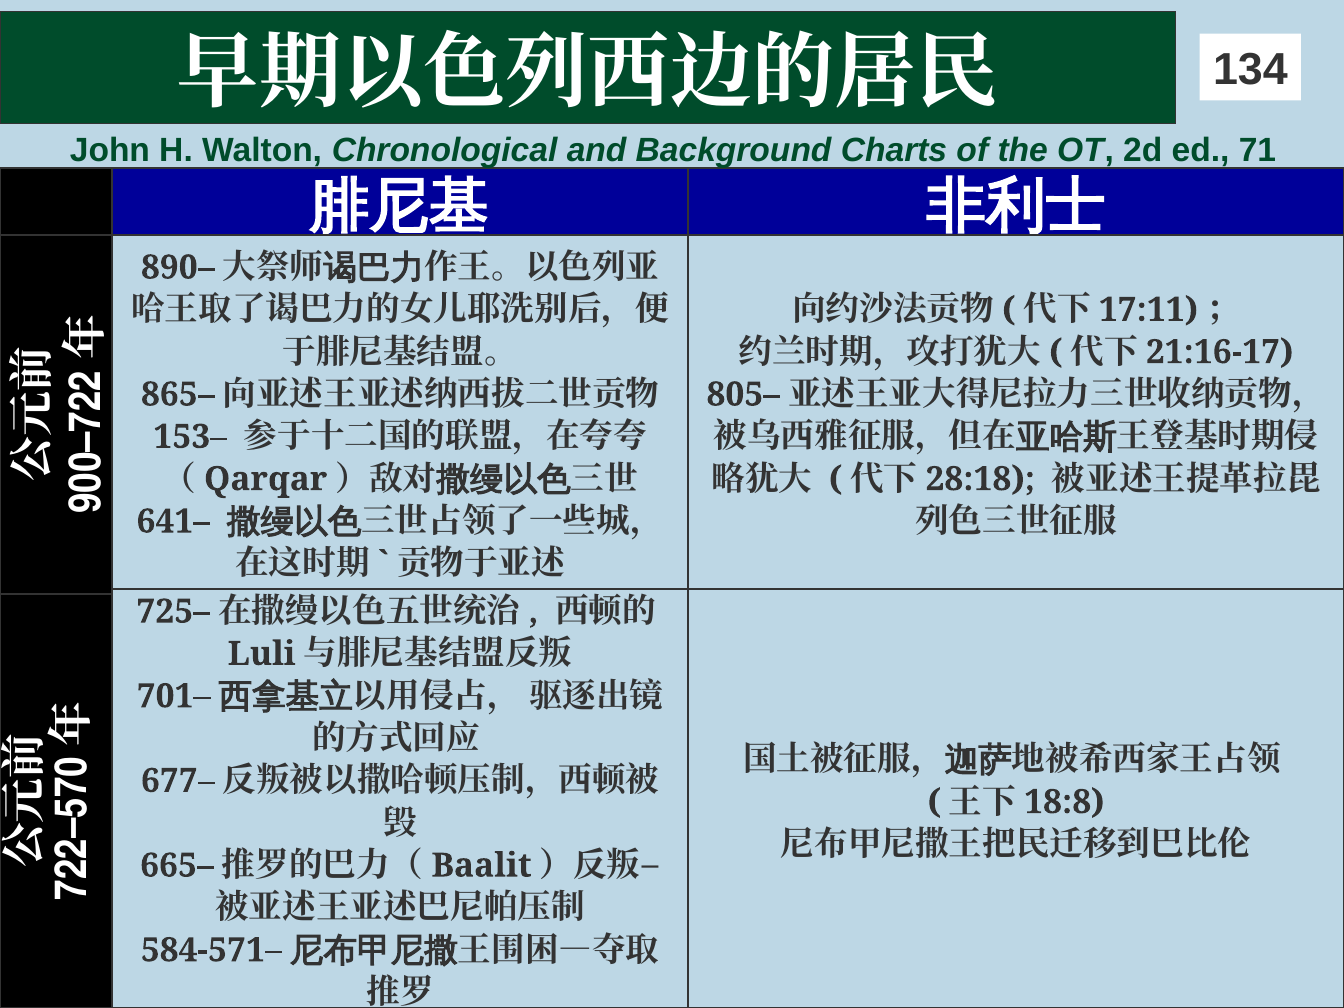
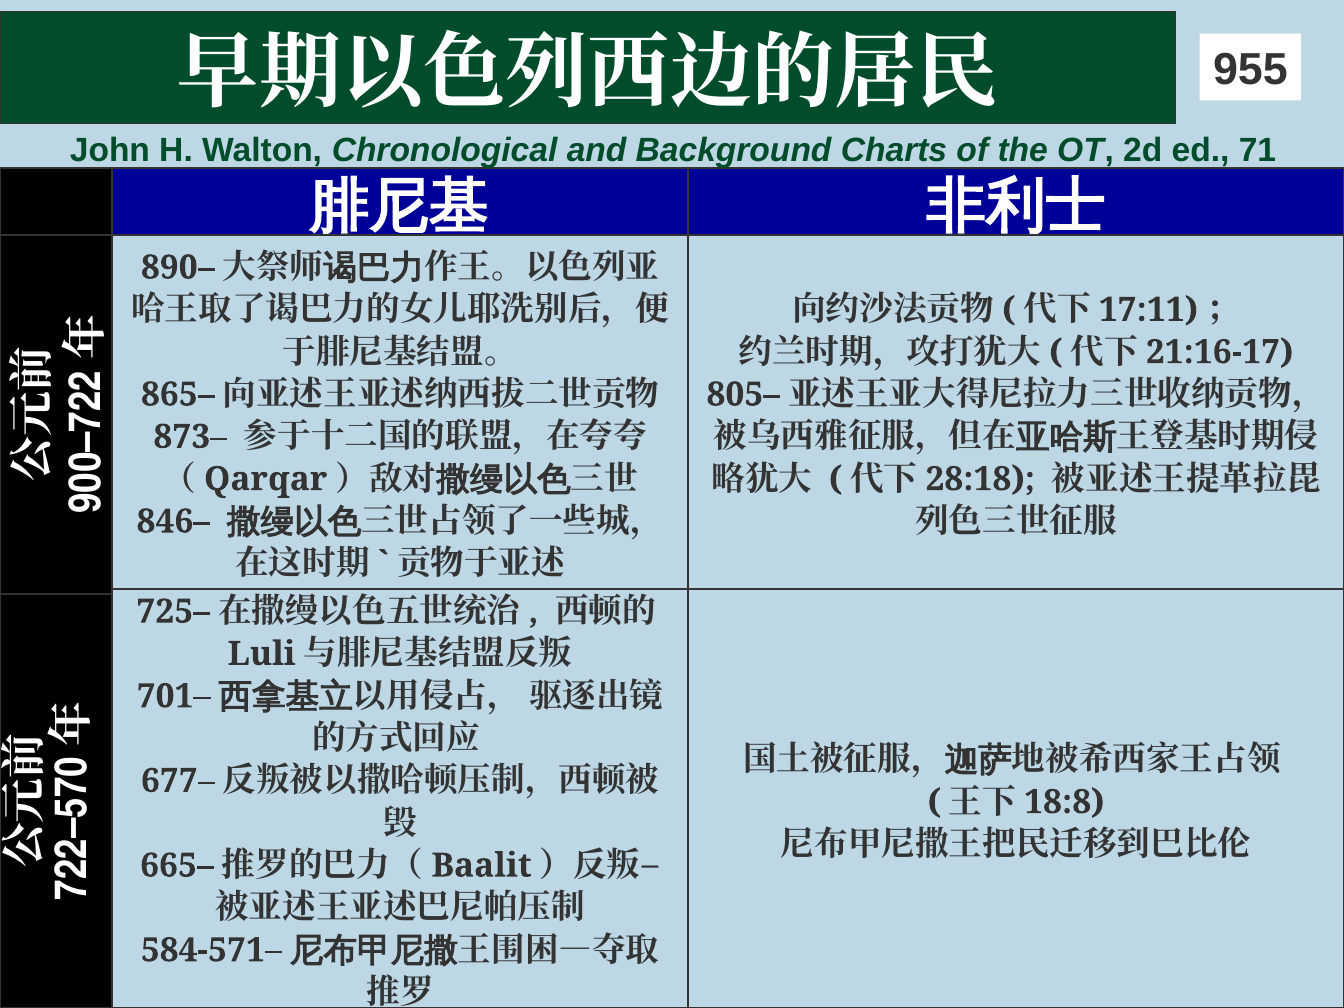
134: 134 -> 955 (1250, 70)
153–: 153– -> 873– (190, 437)
641–: 641– -> 846– (173, 521)
